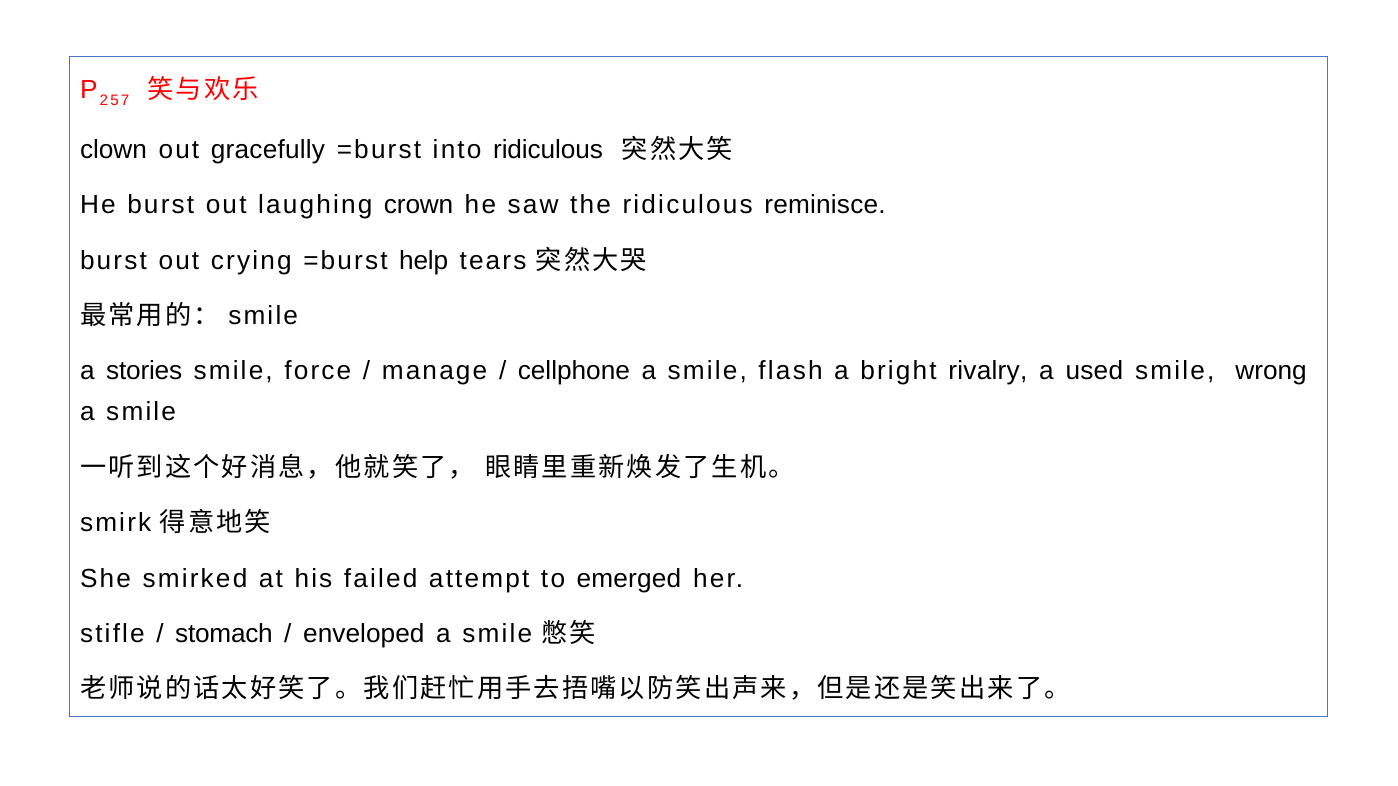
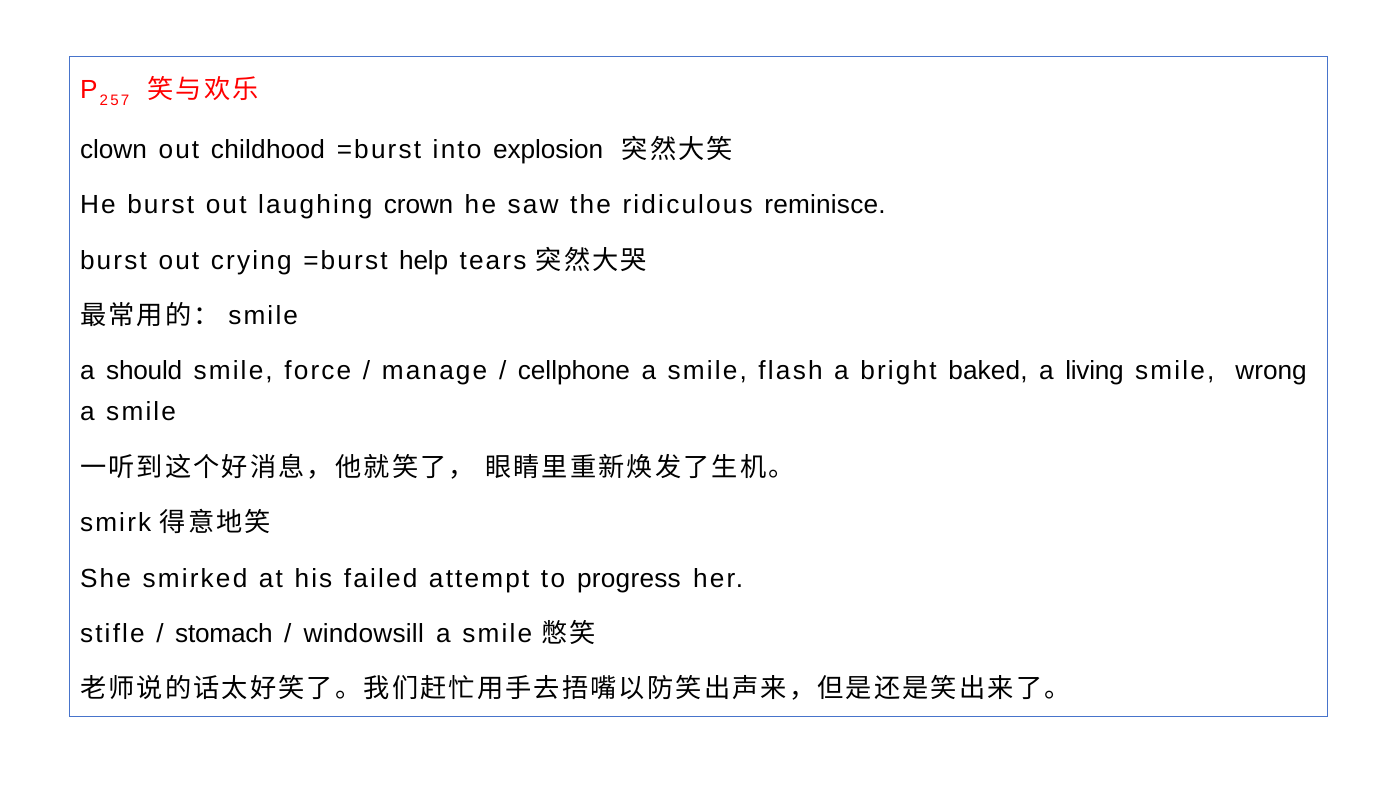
gracefully: gracefully -> childhood (268, 150)
into ridiculous: ridiculous -> explosion (548, 150)
stories: stories -> should (144, 371)
rivalry: rivalry -> baked (988, 371)
used: used -> living (1095, 371)
emerged: emerged -> progress (629, 579)
enveloped: enveloped -> windowsill (364, 634)
